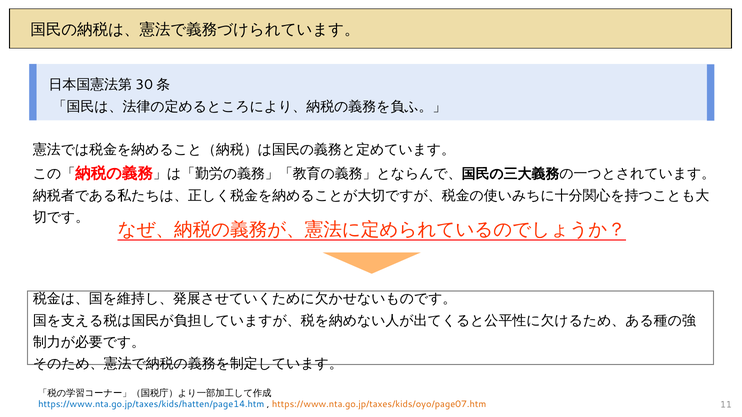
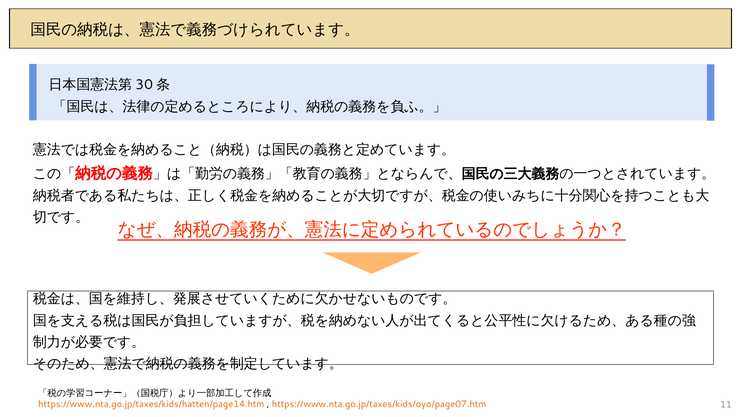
https://www.nta.go.jp/taxes/kids/hatten/page14.htm colour: blue -> orange (151, 404)
